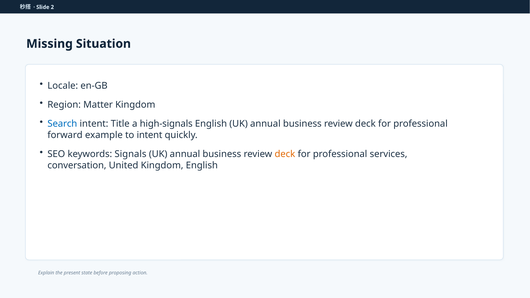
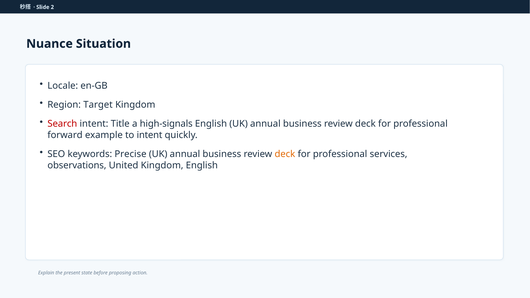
Missing: Missing -> Nuance (49, 44)
Matter: Matter -> Target (98, 105)
Search colour: blue -> red (62, 124)
Signals: Signals -> Precise (131, 154)
conversation: conversation -> observations (77, 165)
